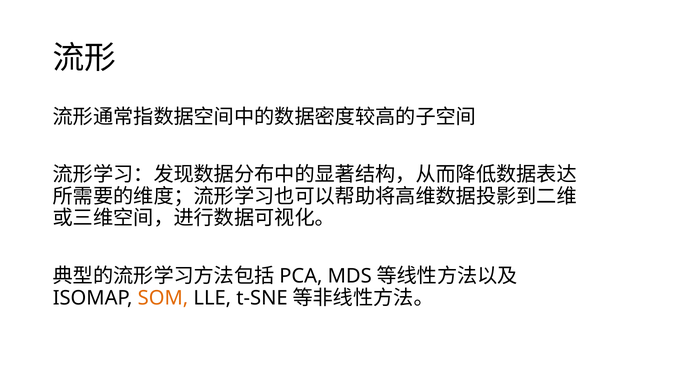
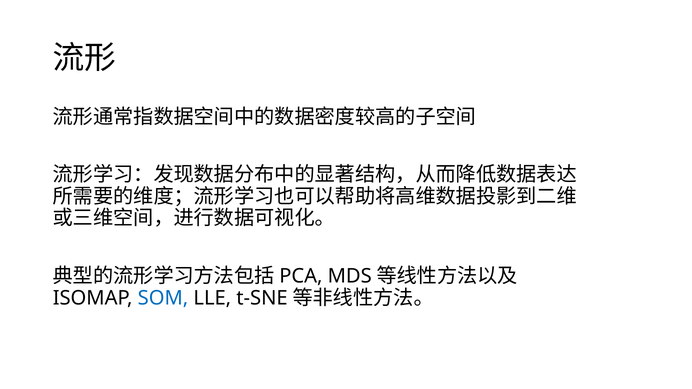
SOM colour: orange -> blue (163, 298)
